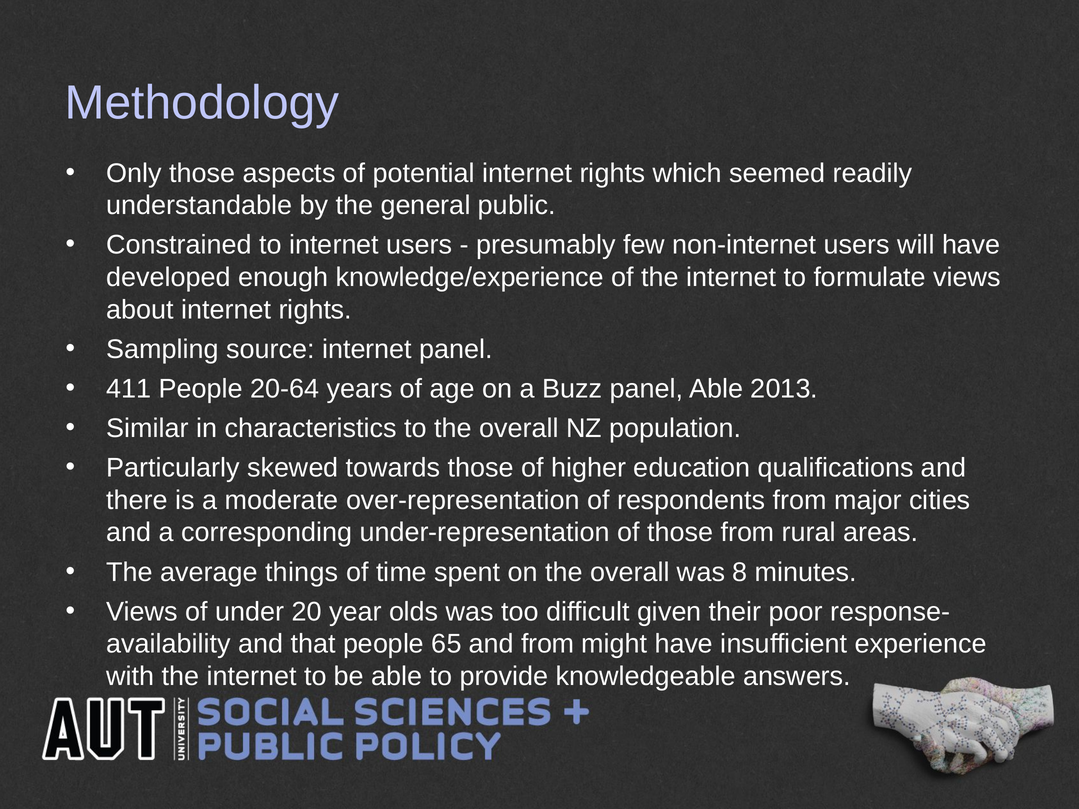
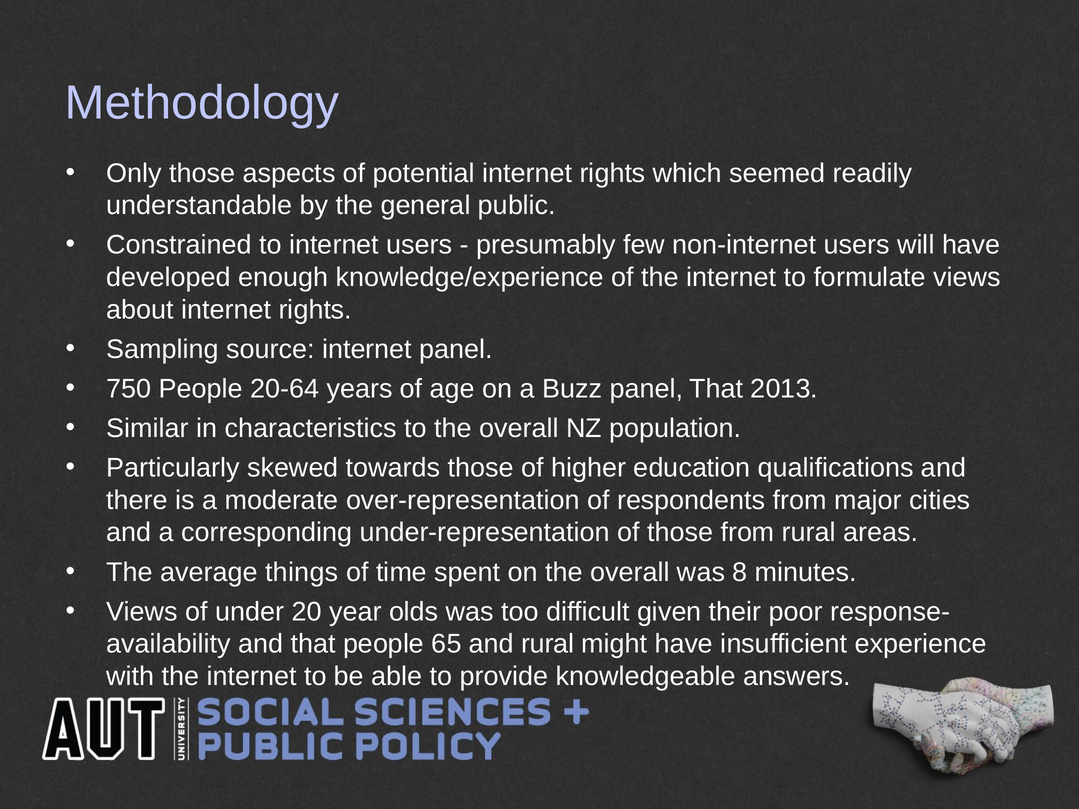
411: 411 -> 750 (129, 389)
panel Able: Able -> That (716, 389)
and from: from -> rural (548, 644)
